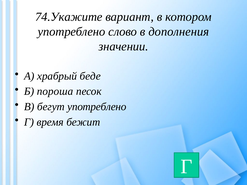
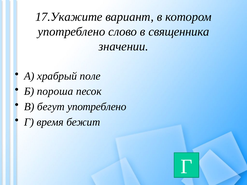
74.Укажите: 74.Укажите -> 17.Укажите (69, 17)
дополнения: дополнения -> священника (179, 32)
беде: беде -> поле (90, 76)
